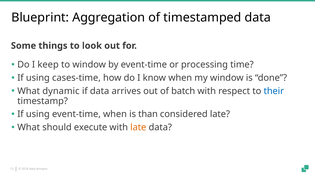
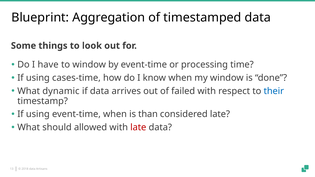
keep: keep -> have (48, 65)
batch: batch -> failed (183, 91)
execute: execute -> allowed (91, 128)
late colour: orange -> red (138, 128)
